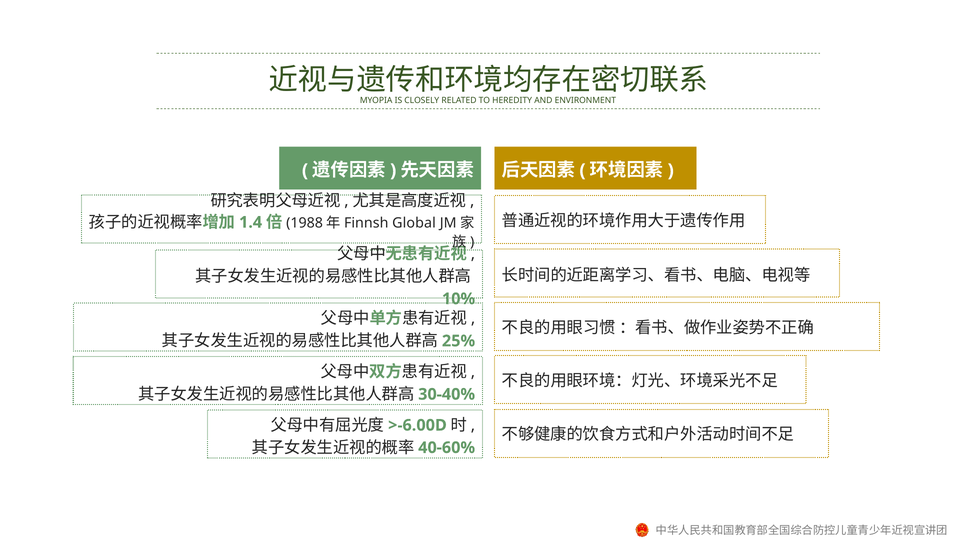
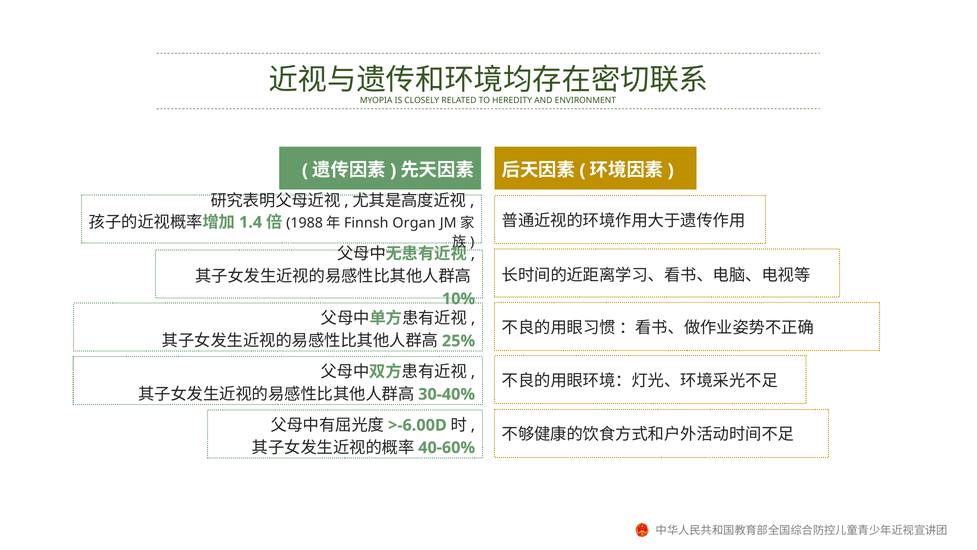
Global: Global -> Organ (414, 223)
